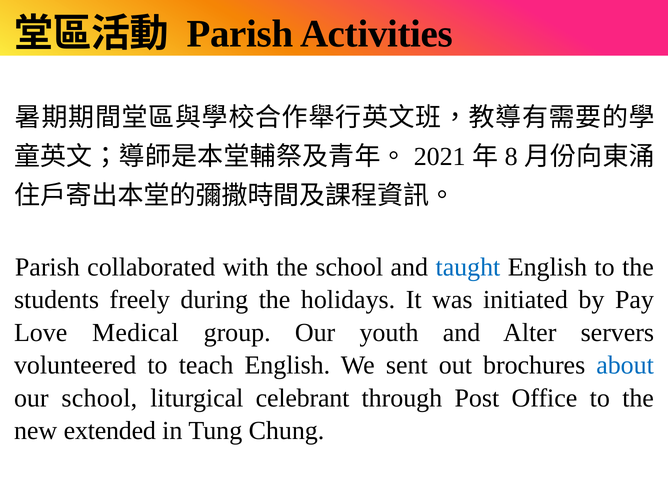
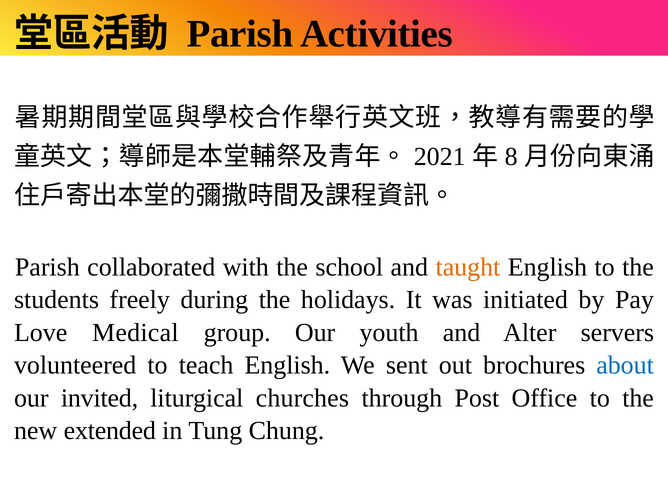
taught colour: blue -> orange (468, 267)
our school: school -> invited (100, 398)
celebrant: celebrant -> churches (302, 398)
